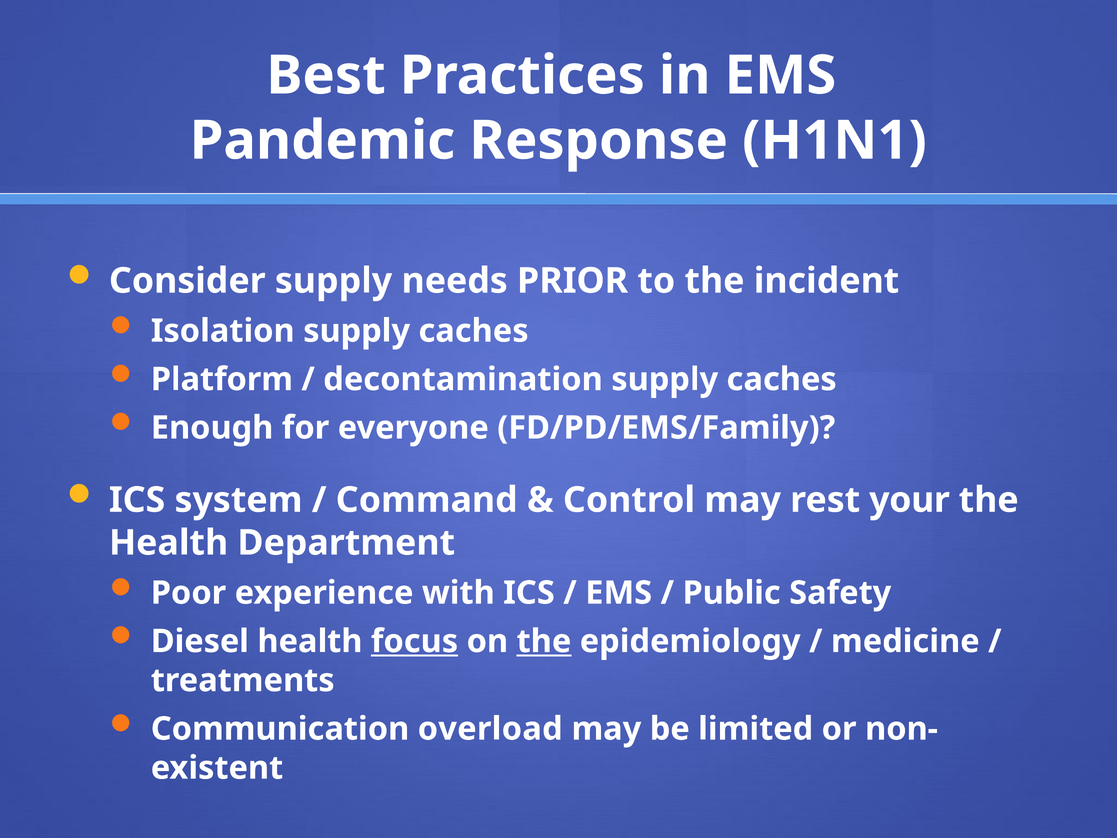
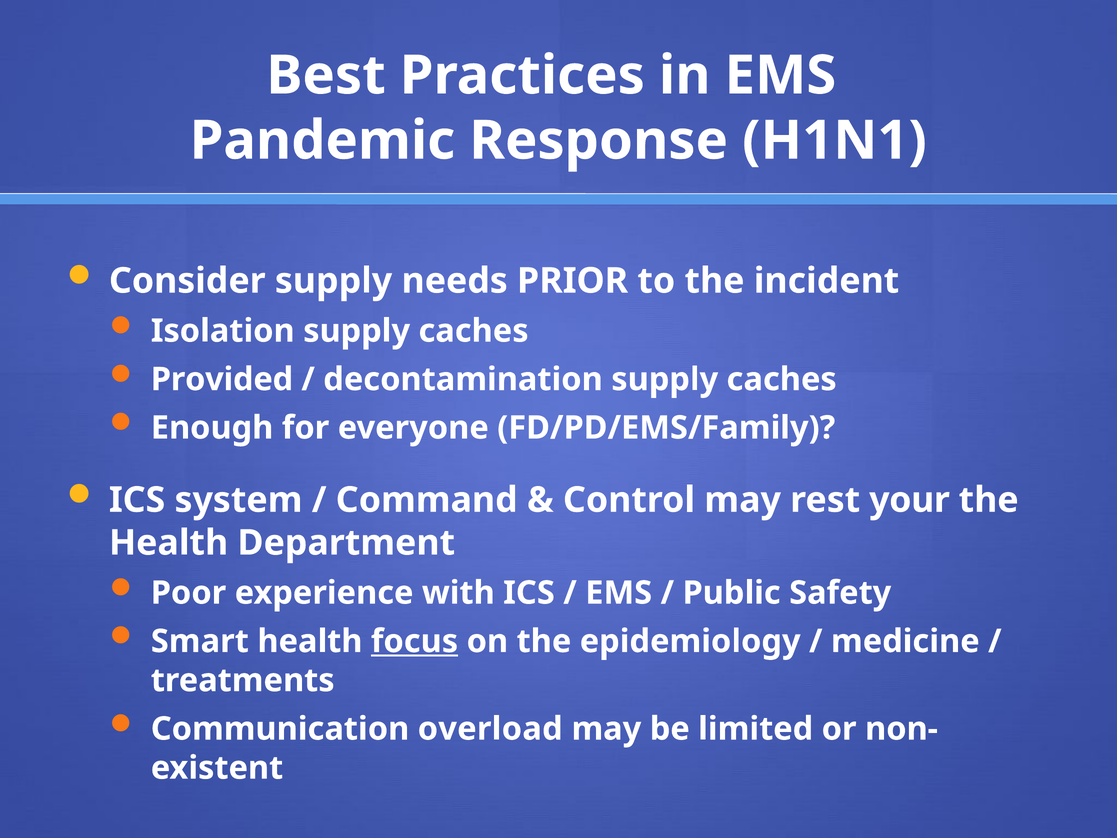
Platform: Platform -> Provided (222, 379)
Diesel: Diesel -> Smart (200, 641)
the underline: present -> none (544, 641)
